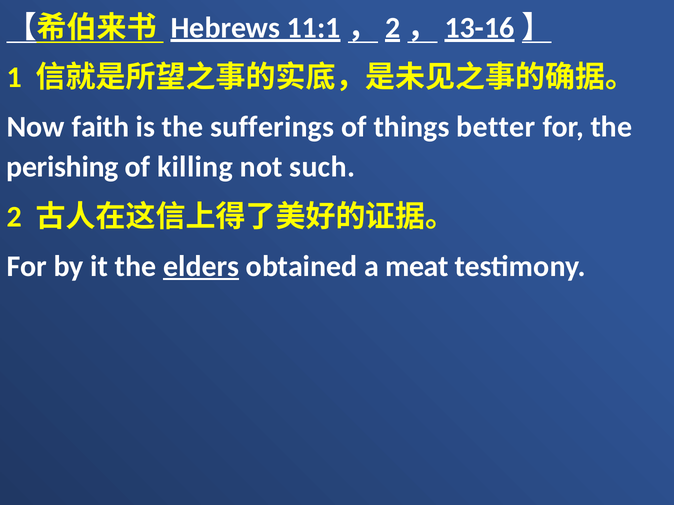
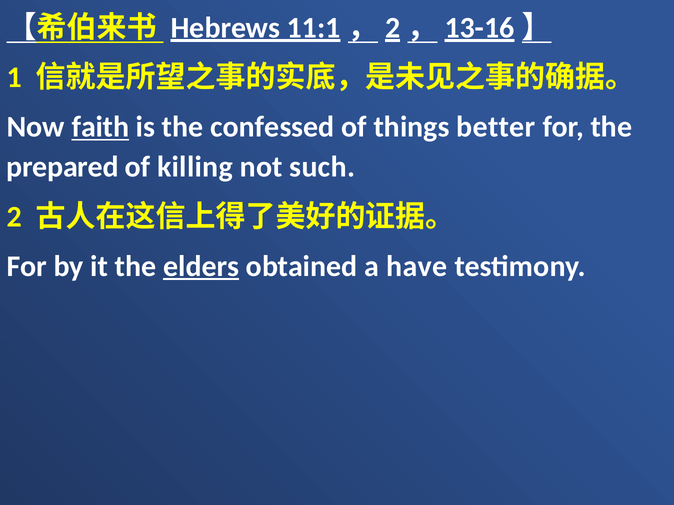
faith underline: none -> present (100, 127)
sufferings: sufferings -> confessed (272, 127)
perishing: perishing -> prepared (63, 167)
meat: meat -> have (417, 266)
